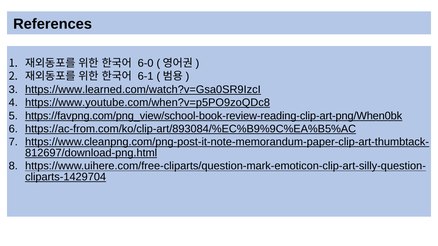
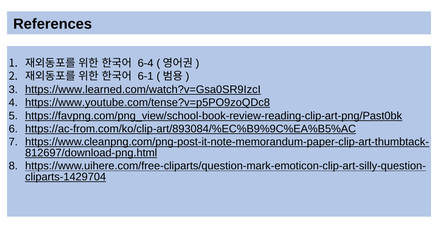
6-0: 6-0 -> 6-4 (146, 63)
https://www.youtube.com/when?v=p5PO9zoQDc8: https://www.youtube.com/when?v=p5PO9zoQDc8 -> https://www.youtube.com/tense?v=p5PO9zoQDc8 (148, 103)
https://favpng.com/png_view/school-book-review-reading-clip-art-png/When0bk: https://favpng.com/png_view/school-book-review-reading-clip-art-png/When0bk -> https://favpng.com/png_view/school-book-review-reading-clip-art-png/Past0bk (214, 116)
